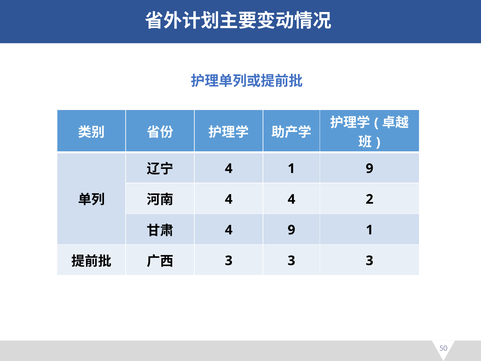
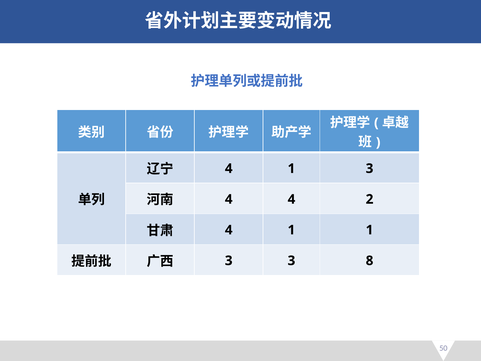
1 9: 9 -> 3 (370, 168)
9: 9 -> 1 (291, 230)
3 3 3: 3 -> 8 (370, 261)
